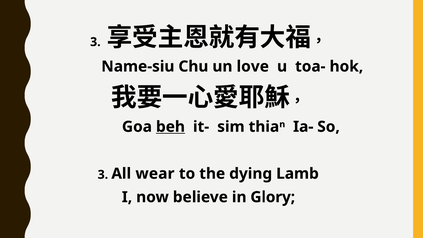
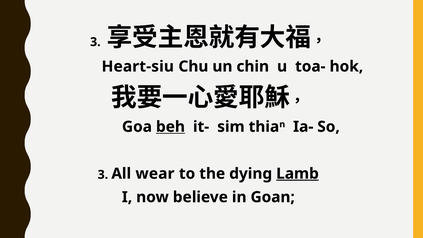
Name-siu: Name-siu -> Heart-siu (138, 66)
love: love -> chin (253, 66)
Lamb underline: none -> present (297, 174)
Glory: Glory -> Goan (273, 197)
